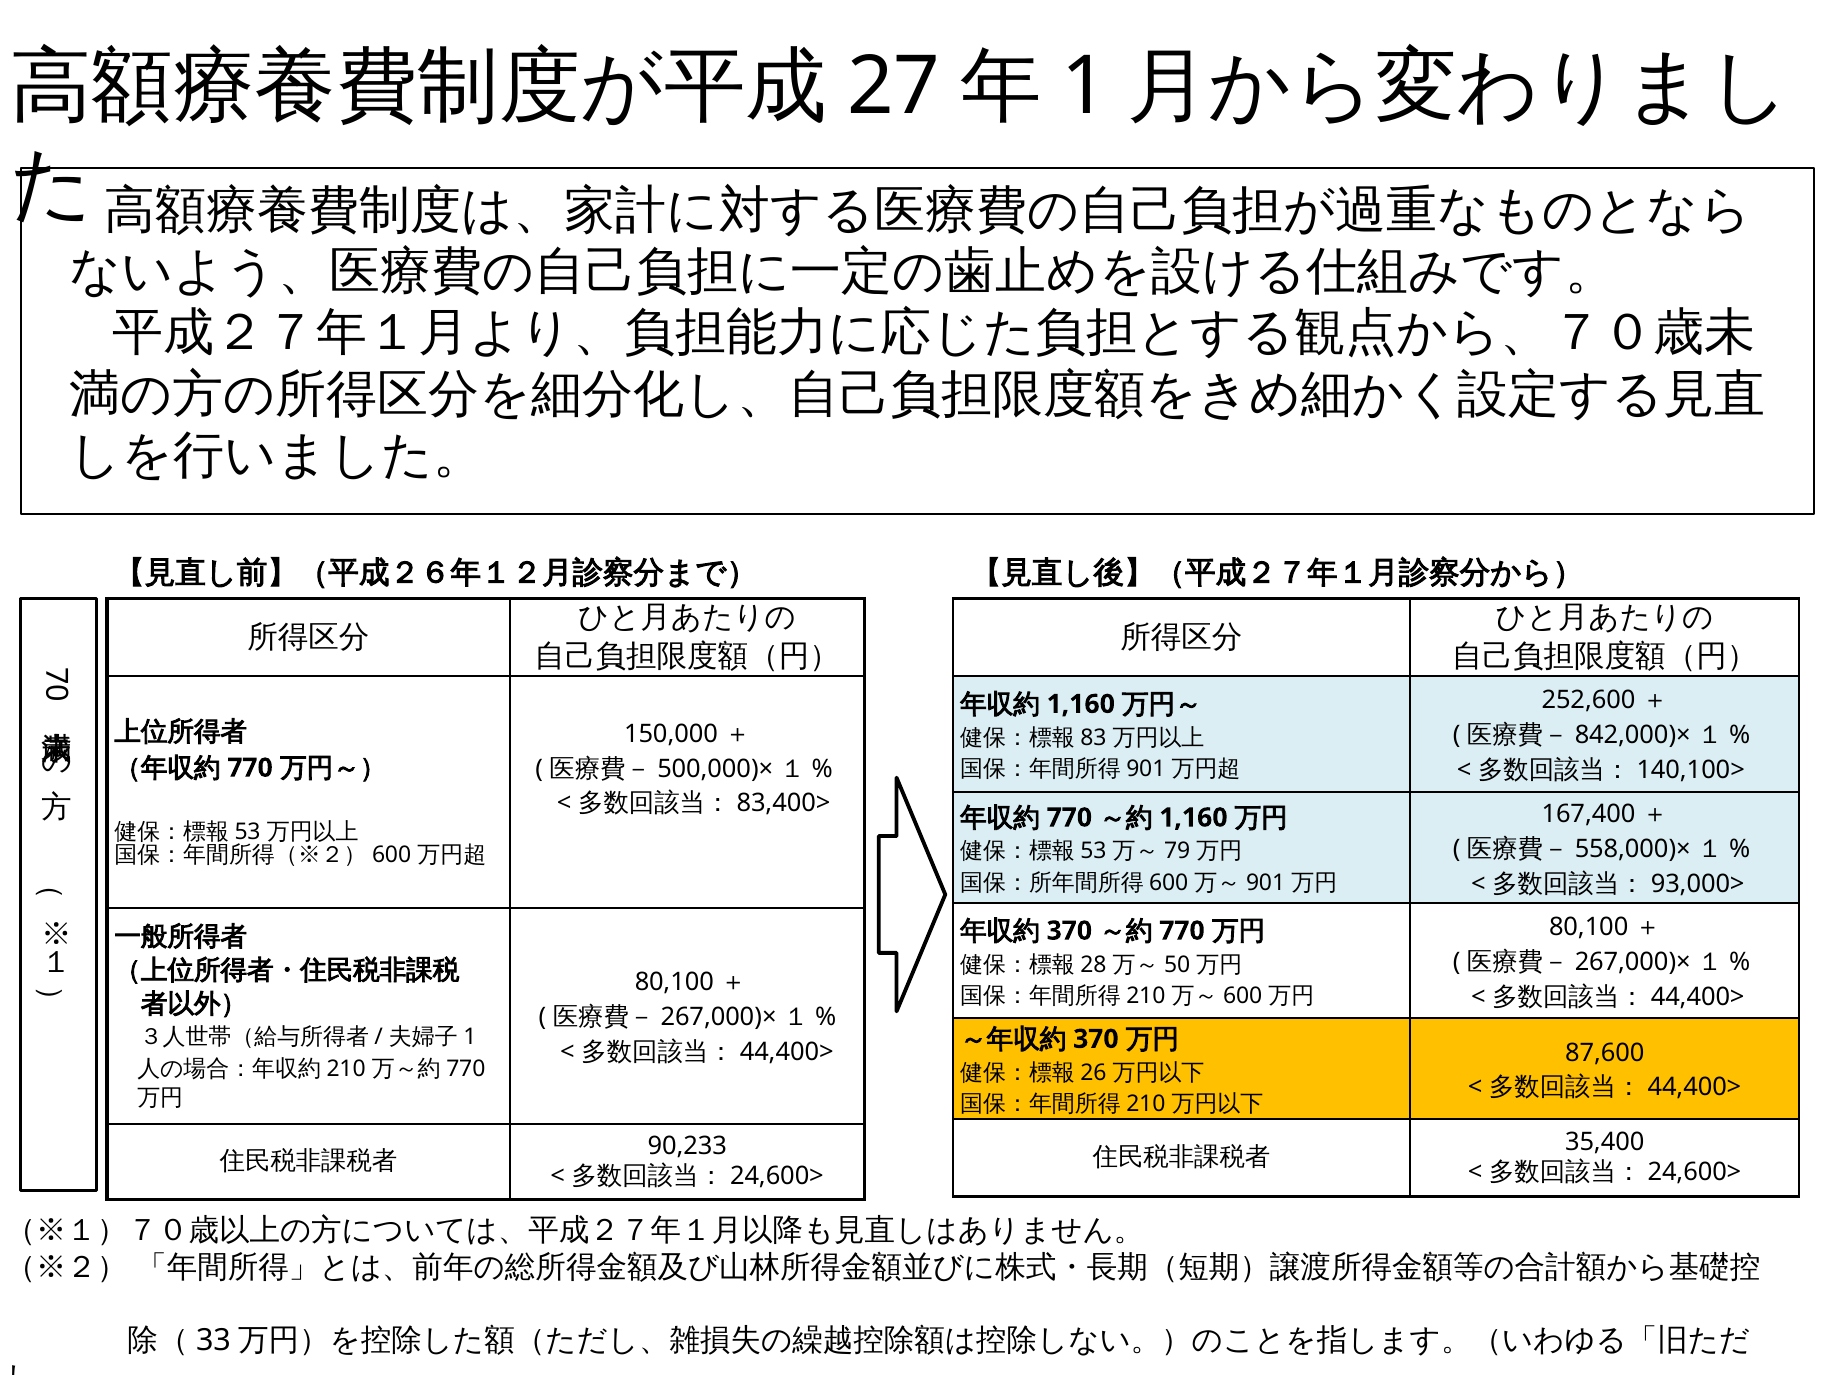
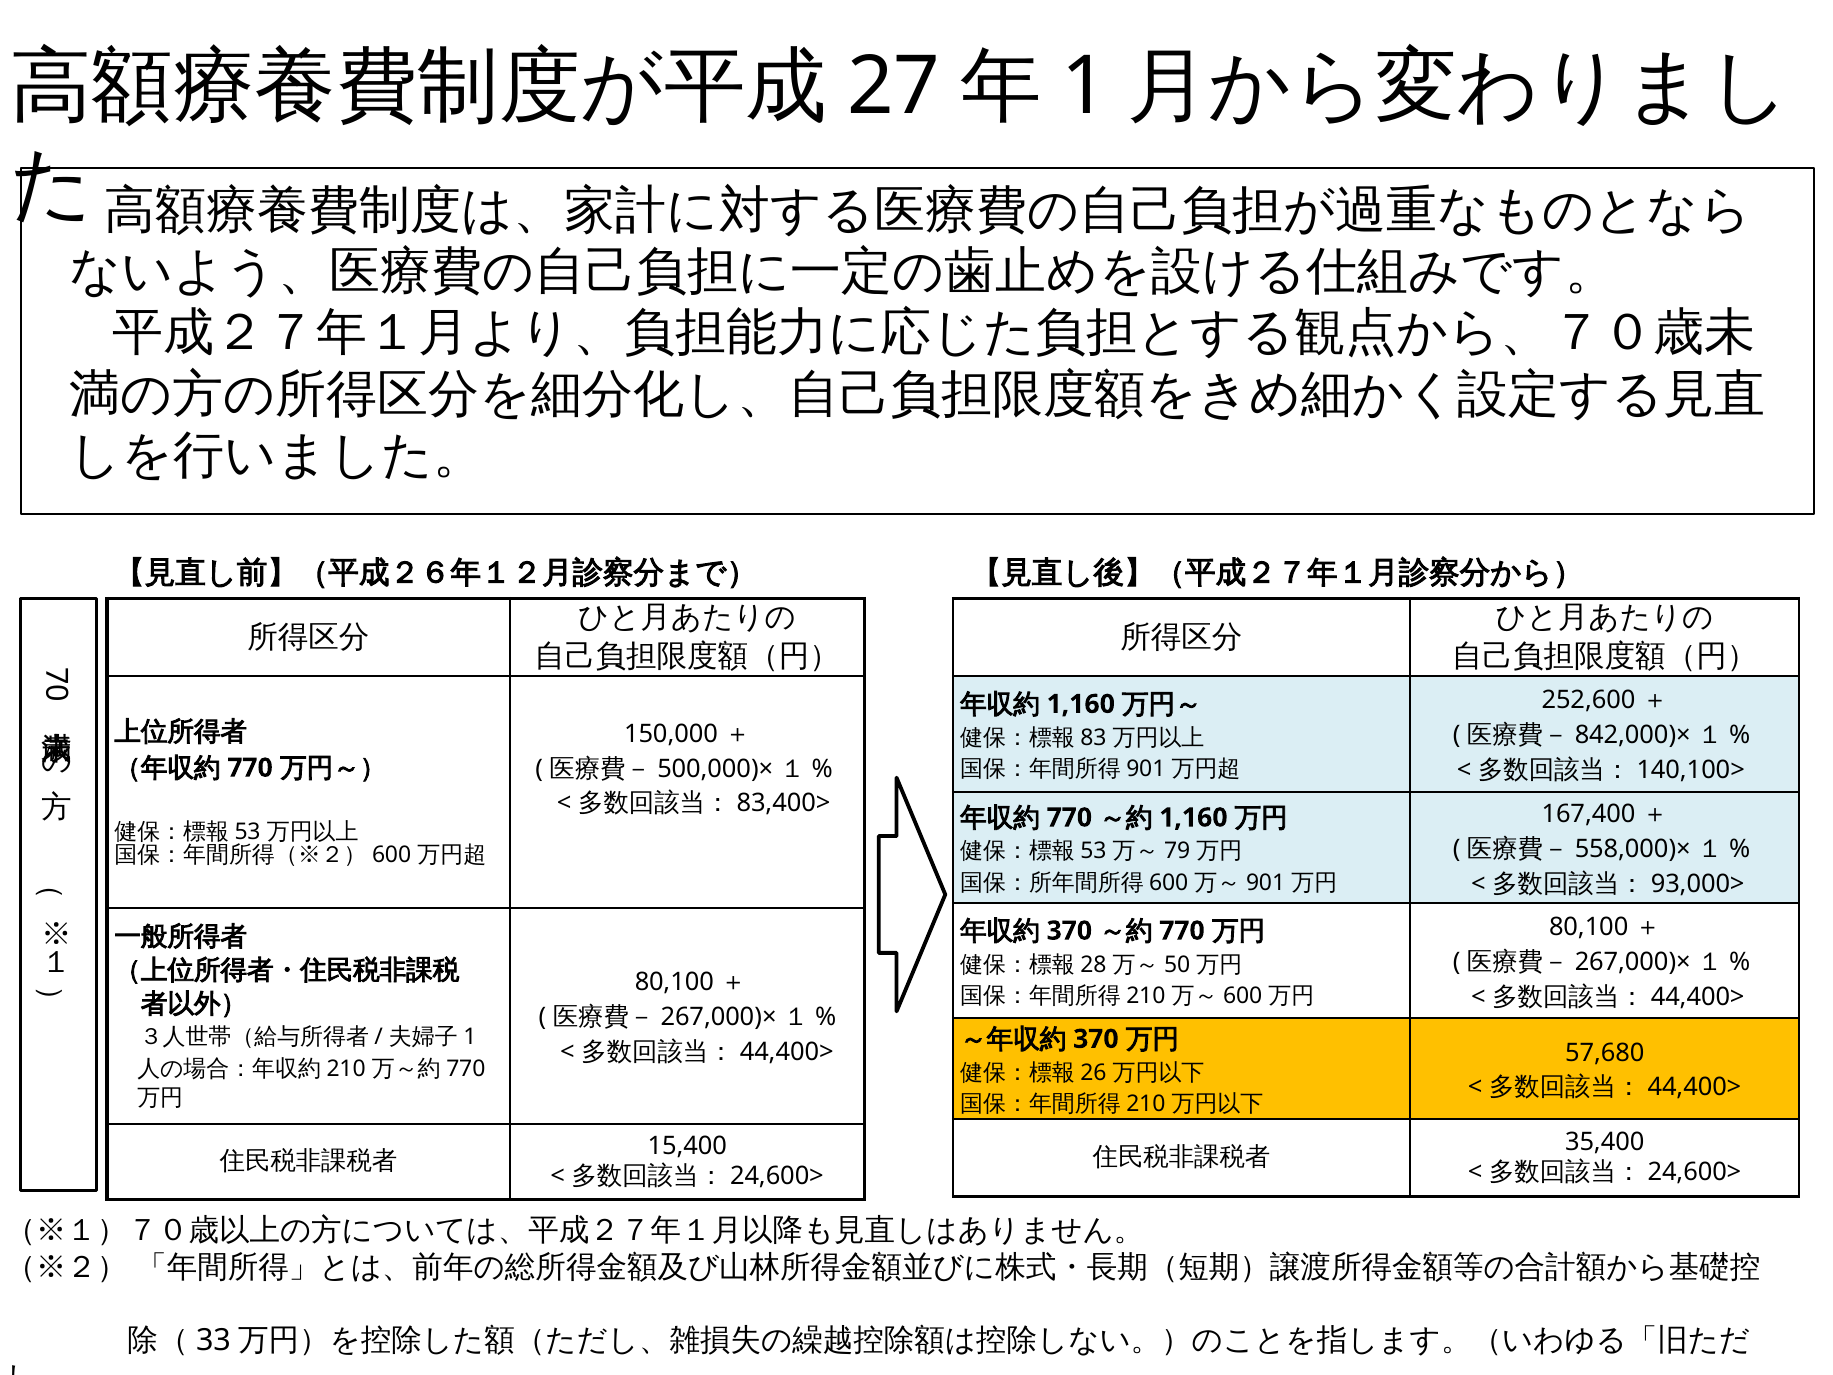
87,600: 87,600 -> 57,680 (1605, 1053)
90,233: 90,233 -> 15,400 (687, 1146)
